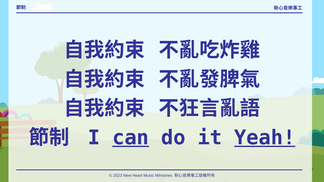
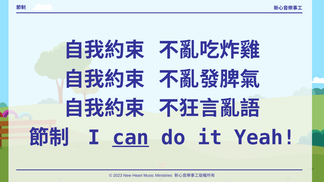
Yeah underline: present -> none (265, 138)
